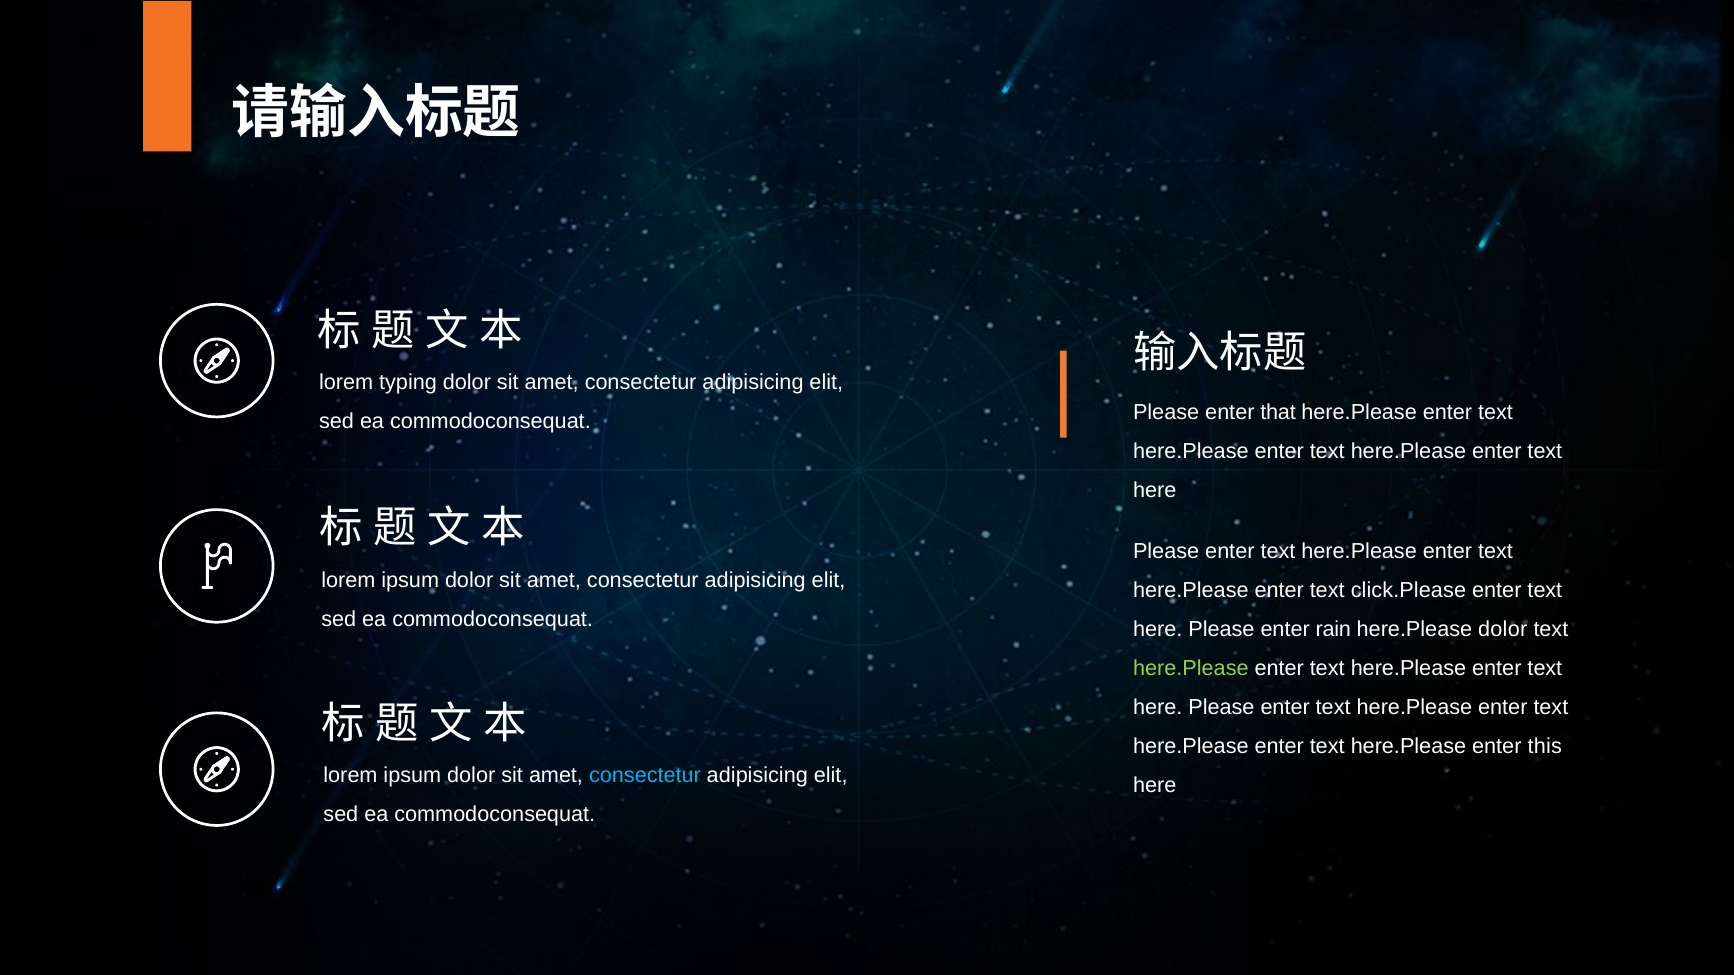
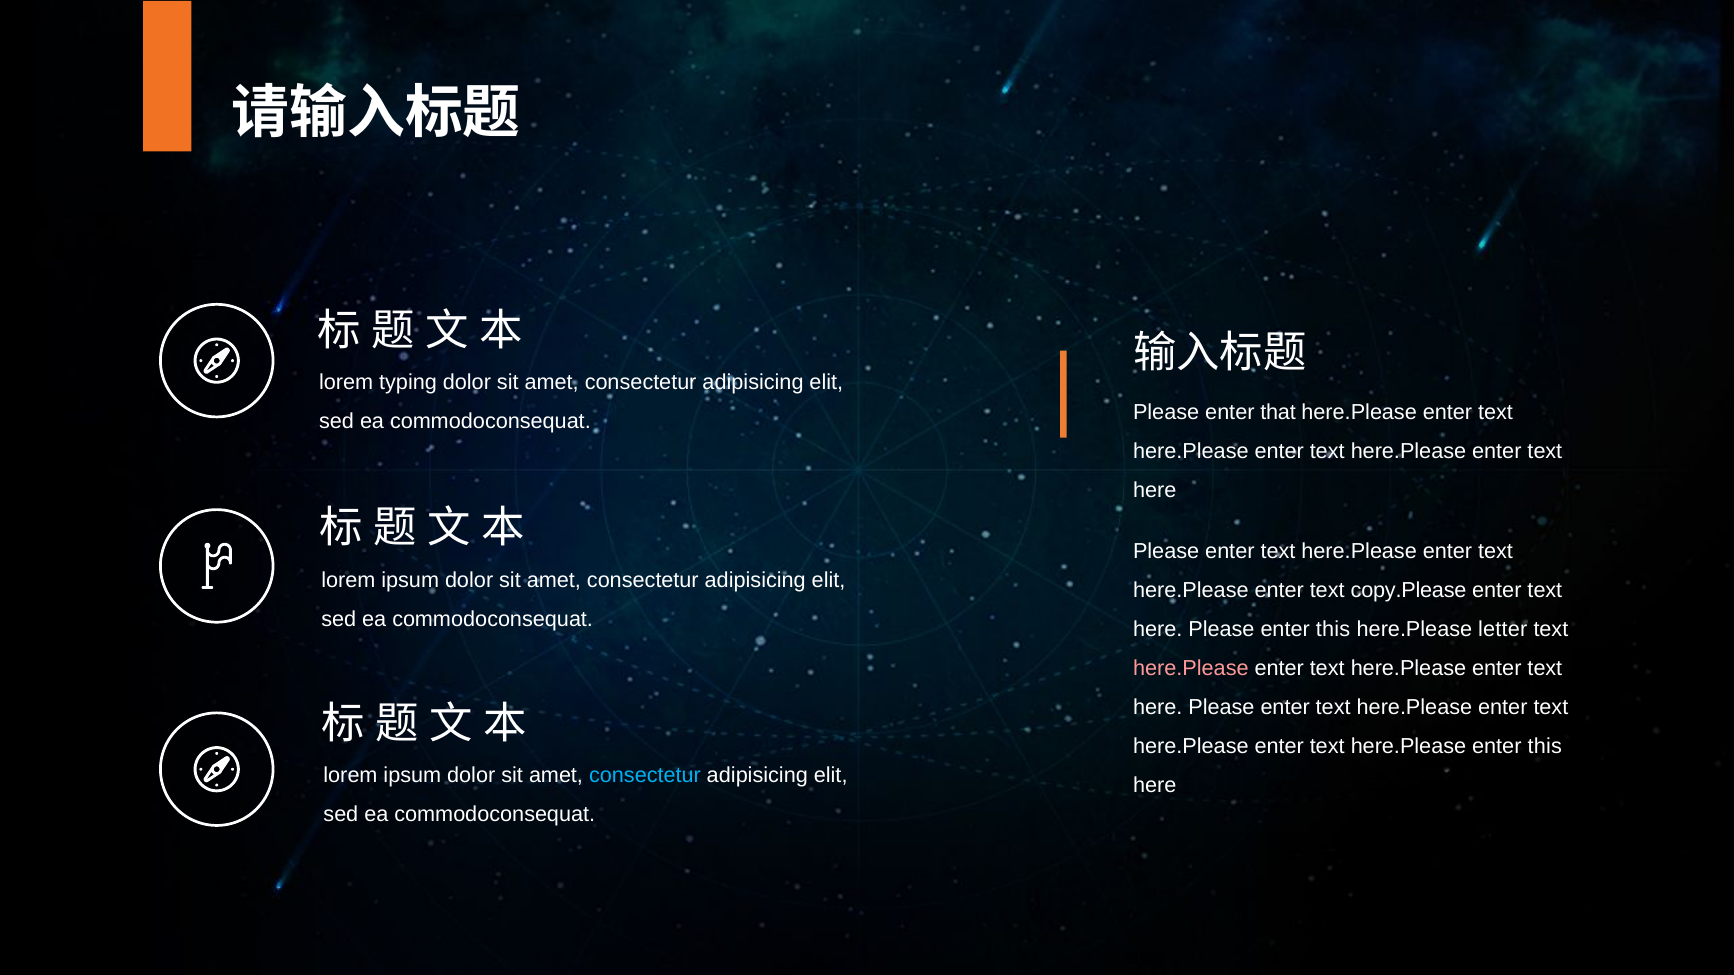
click.Please: click.Please -> copy.Please (1409, 591)
Please enter rain: rain -> this (1333, 630)
here.Please dolor: dolor -> letter (1503, 630)
here.Please colour: light green -> pink (1191, 669)
